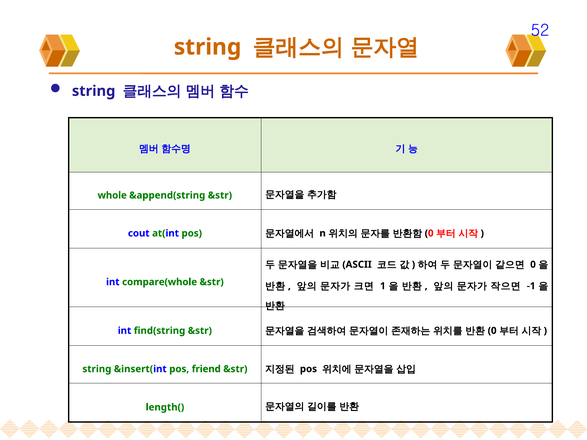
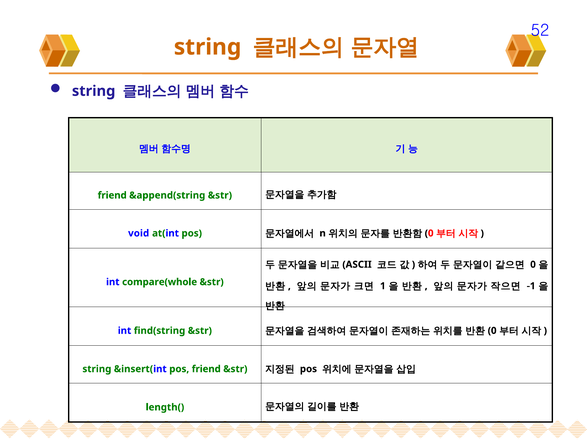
whole: whole -> friend (112, 195)
cout: cout -> void (139, 233)
